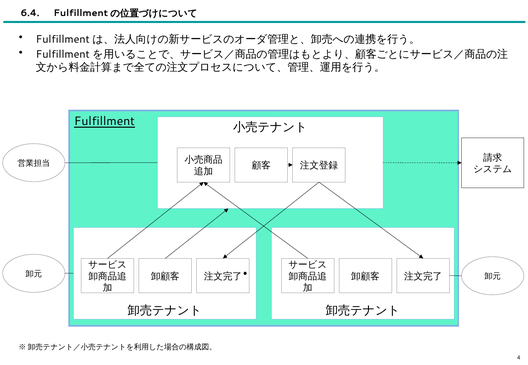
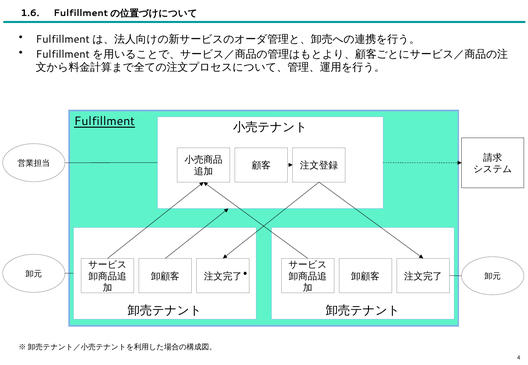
6.4: 6.4 -> 1.6 (30, 13)
